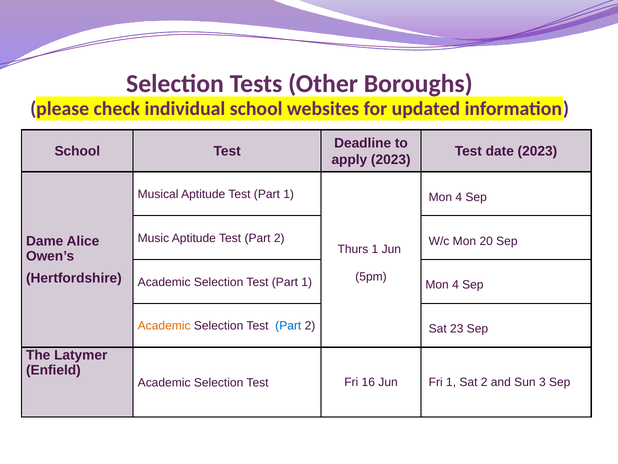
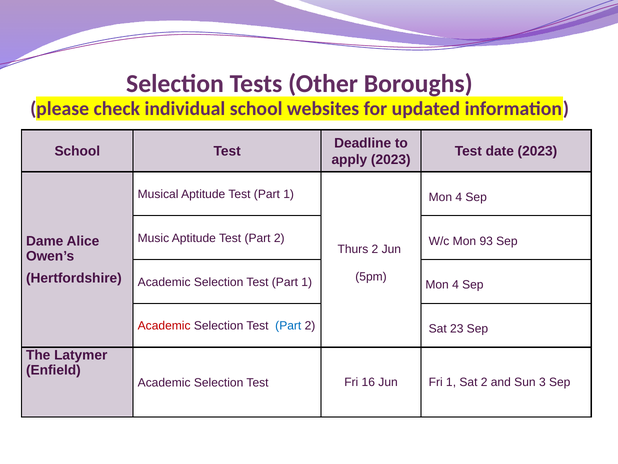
20: 20 -> 93 (486, 241)
Thurs 1: 1 -> 2 (375, 249)
Academic colour: orange -> red (164, 326)
